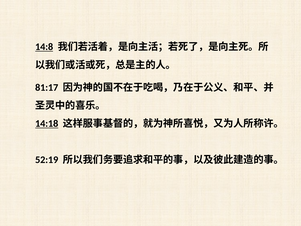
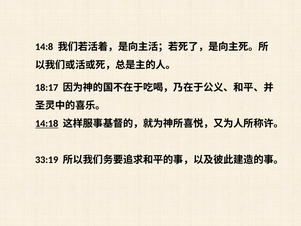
14:8 underline: present -> none (44, 47)
81:17: 81:17 -> 18:17 (47, 87)
52:19: 52:19 -> 33:19 (47, 160)
